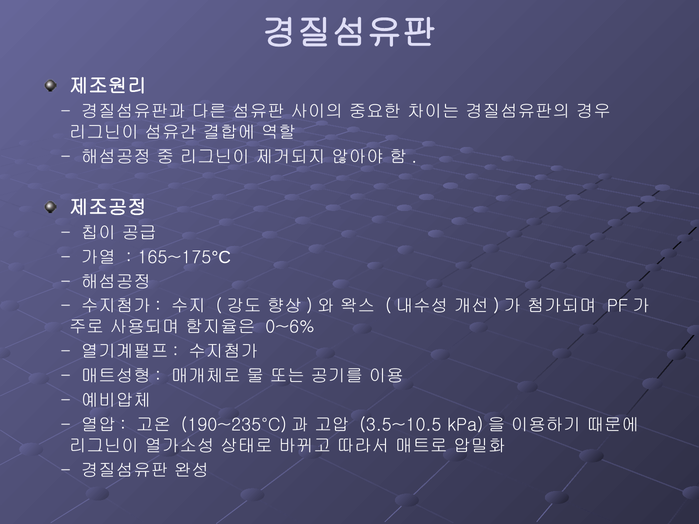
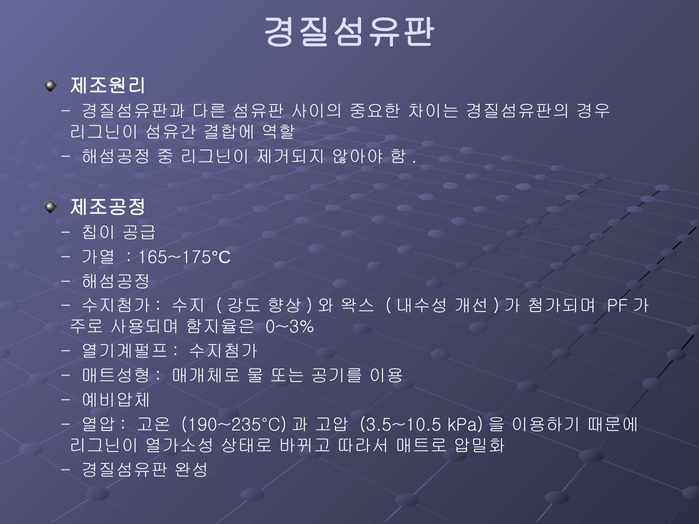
0~6%: 0~6% -> 0~3% (290, 327)
